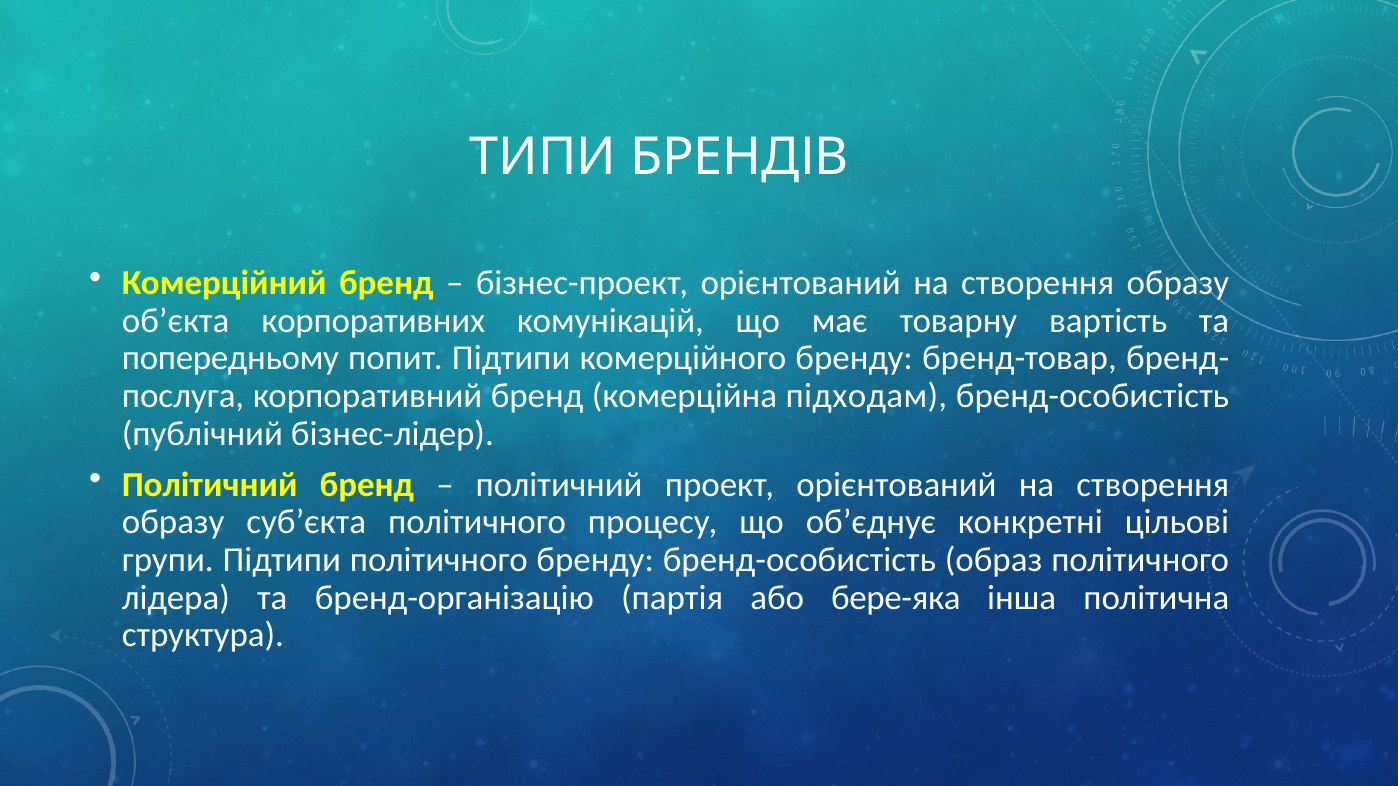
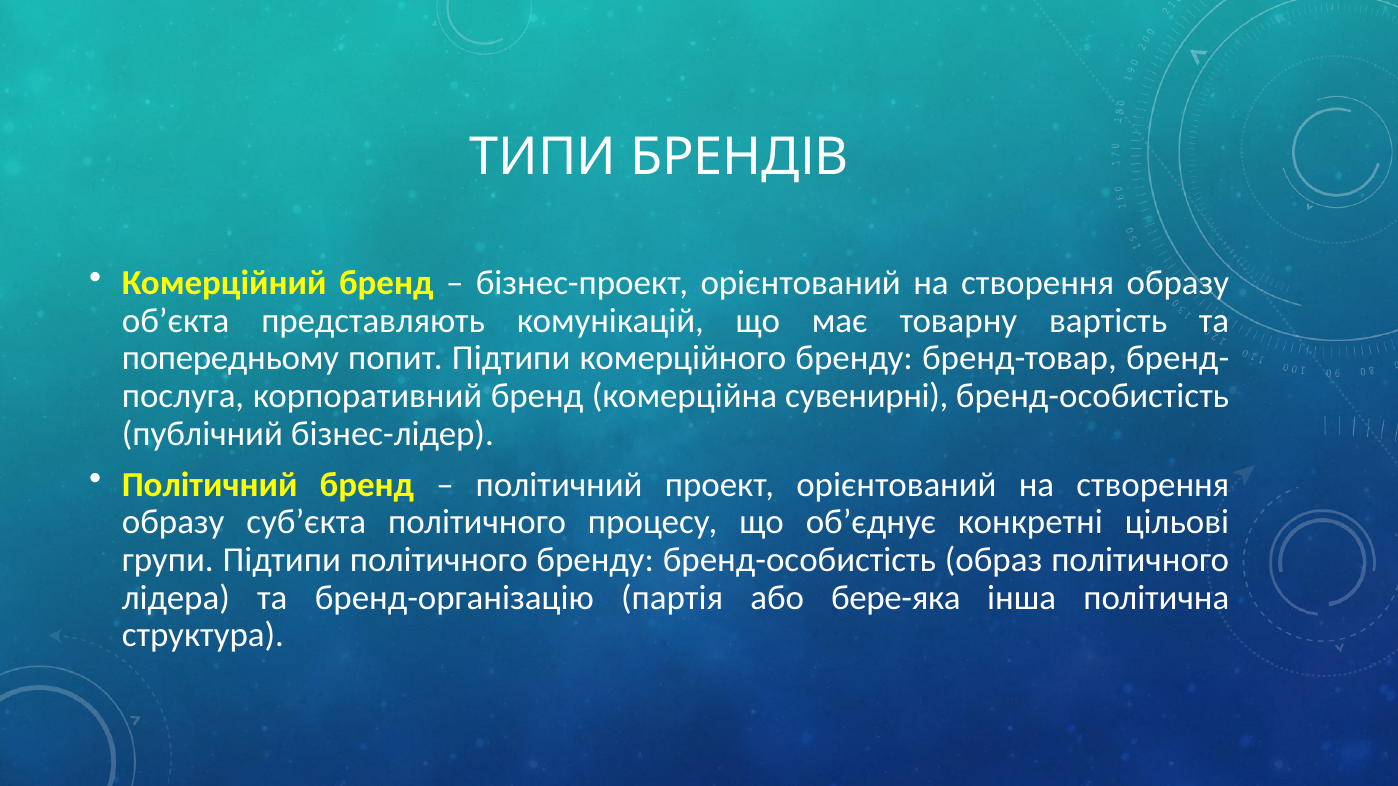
корпоративних: корпоративних -> представляють (373, 321)
підходам: підходам -> сувенирні (867, 396)
